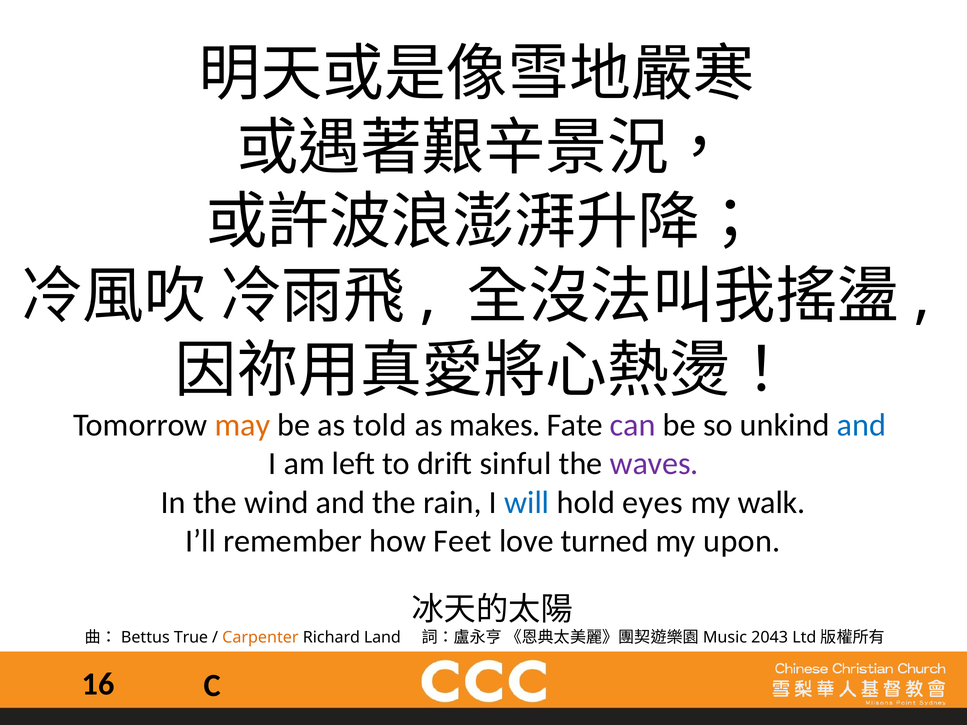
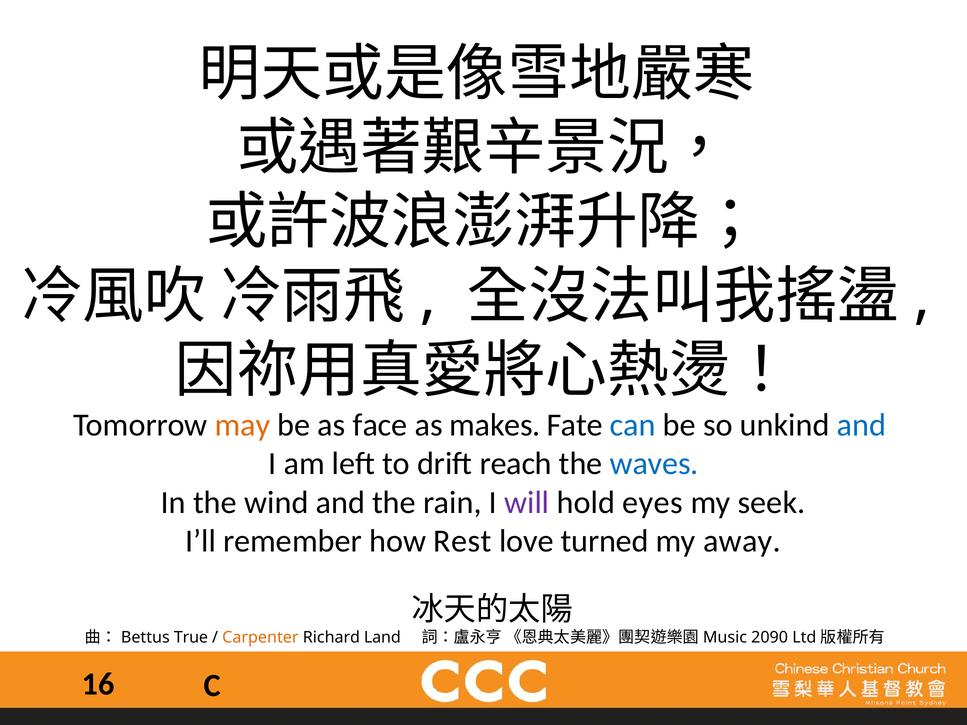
told: told -> face (380, 425)
can colour: purple -> blue (633, 425)
sinful: sinful -> reach (516, 464)
waves colour: purple -> blue (654, 464)
will colour: blue -> purple (527, 503)
walk: walk -> seek (771, 503)
Feet: Feet -> Rest (462, 541)
upon: upon -> away (742, 541)
2043: 2043 -> 2090 (770, 638)
